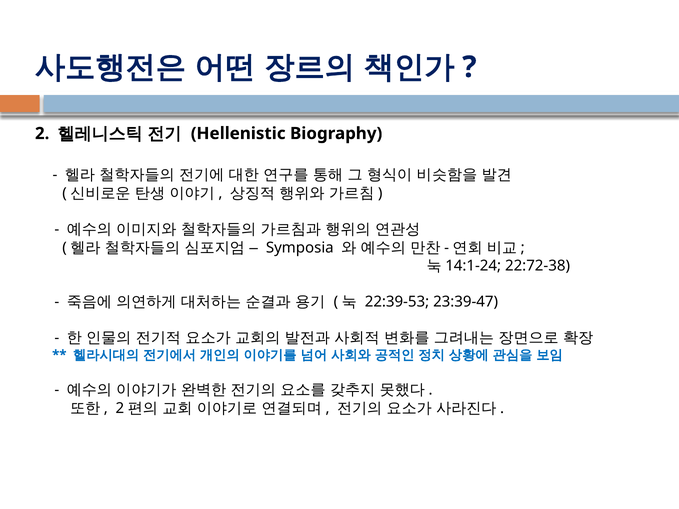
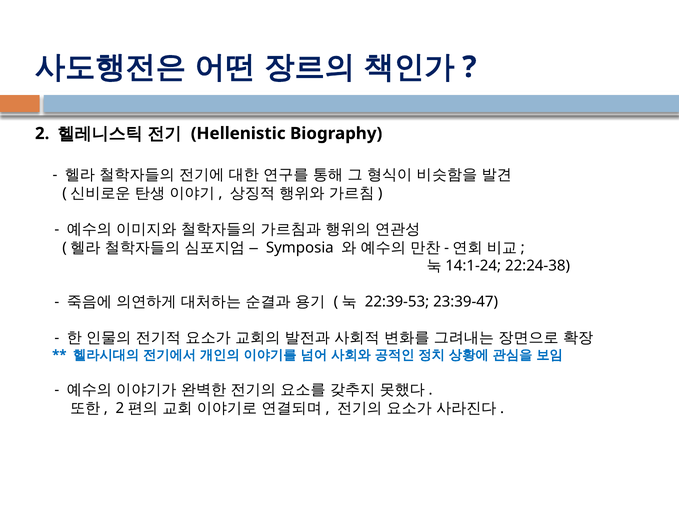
22:72-38: 22:72-38 -> 22:24-38 (538, 266)
